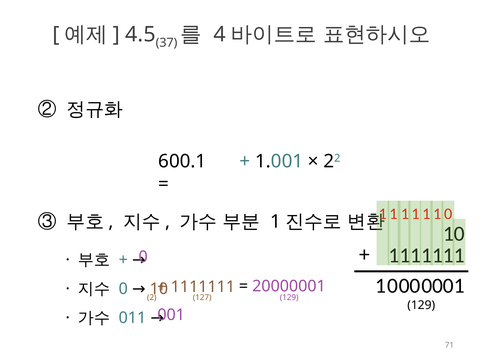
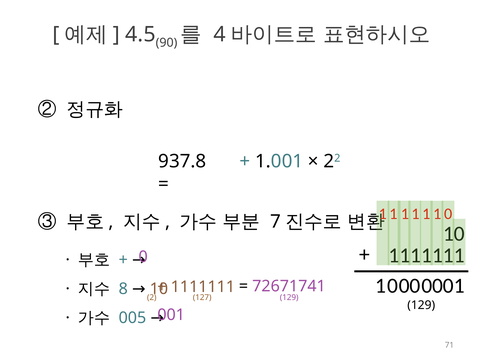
37: 37 -> 90 (167, 43)
600.1: 600.1 -> 937.8 (182, 161)
1: 1 -> 7 (276, 222)
20000001: 20000001 -> 72671741 (289, 286)
0: 0 -> 8 (123, 289)
011: 011 -> 005 (132, 318)
